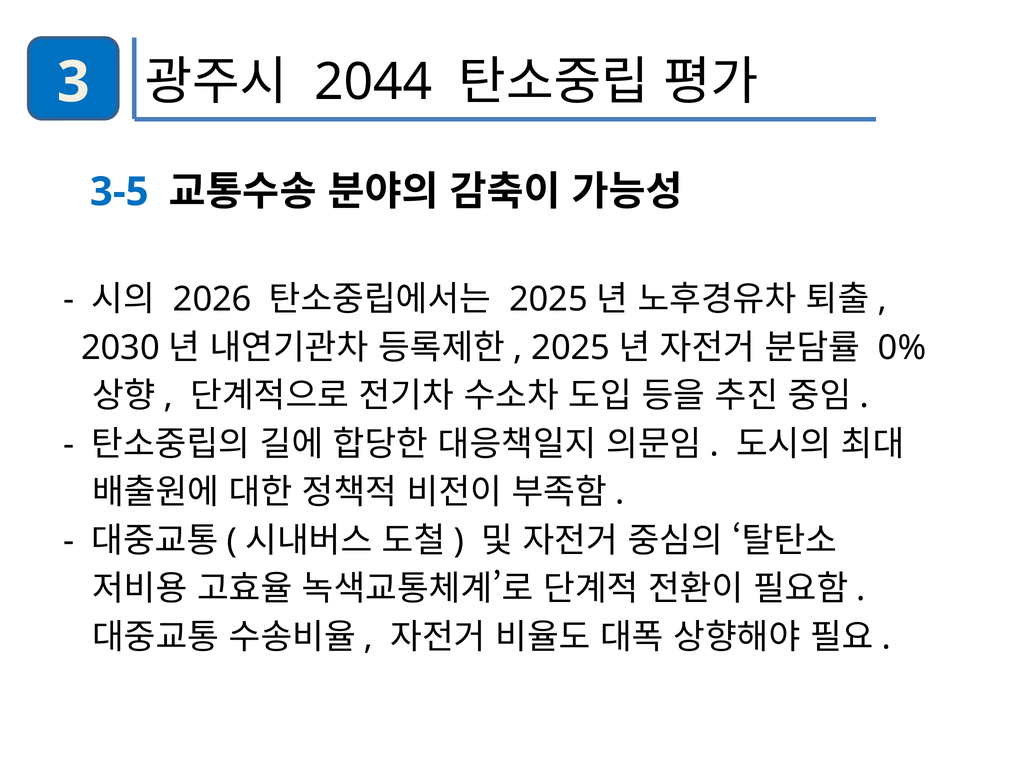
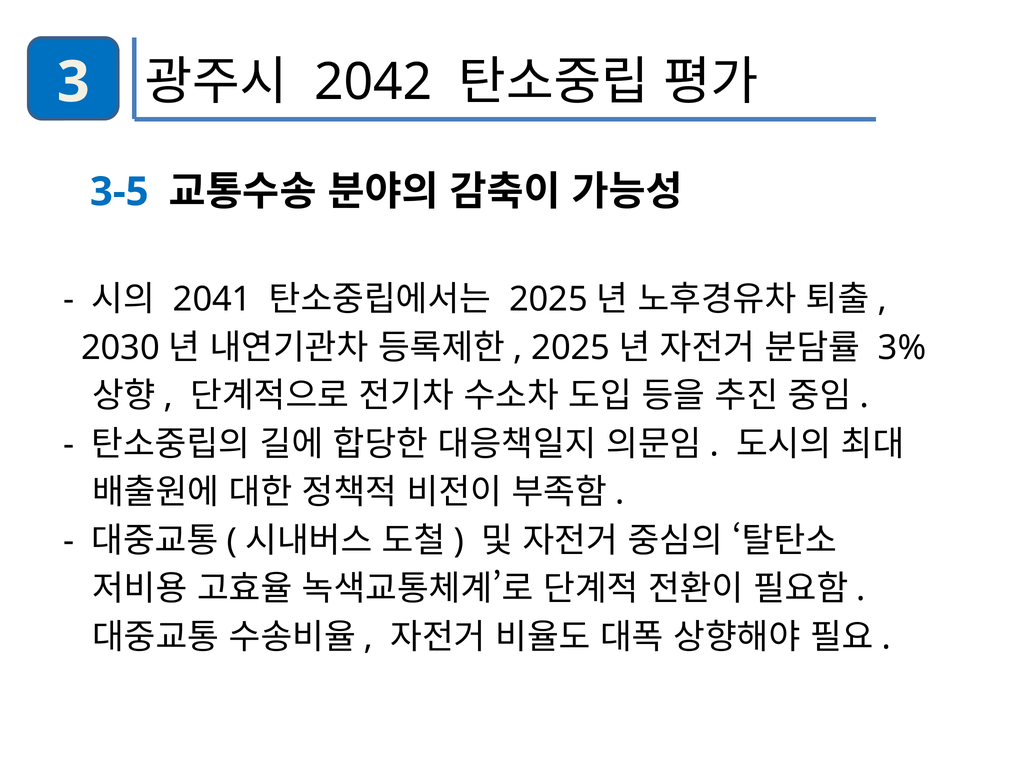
2044: 2044 -> 2042 (373, 82)
2026: 2026 -> 2041 (212, 300)
0%: 0% -> 3% (902, 348)
